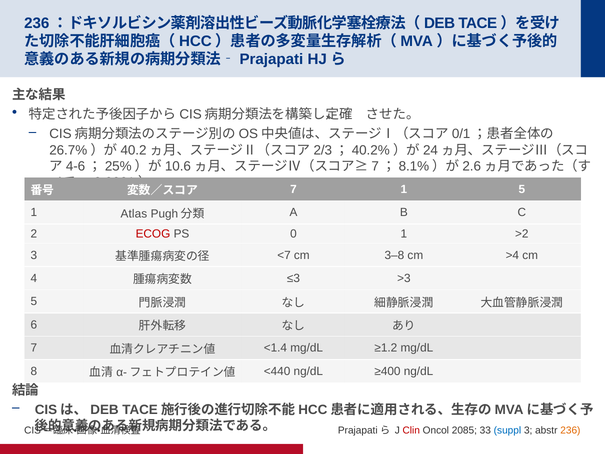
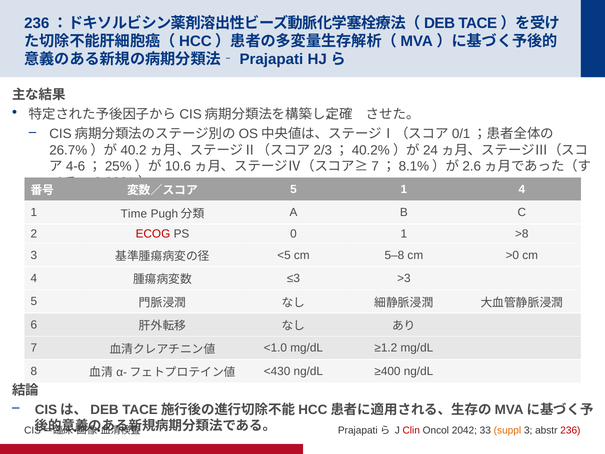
7: 7 -> 5 (293, 189)
1 5: 5 -> 4 (522, 189)
Atlas: Atlas -> Time (134, 214)
>2: >2 -> >8 (522, 234)
<7: <7 -> <5 (284, 255)
3–8: 3–8 -> 5–8 (394, 255)
>4: >4 -> >0 (512, 255)
<1.4: <1.4 -> <1.0 (275, 348)
<440: <440 -> <430 (277, 371)
2085: 2085 -> 2042 (464, 430)
suppl colour: blue -> orange (507, 430)
236 colour: orange -> red (570, 430)
